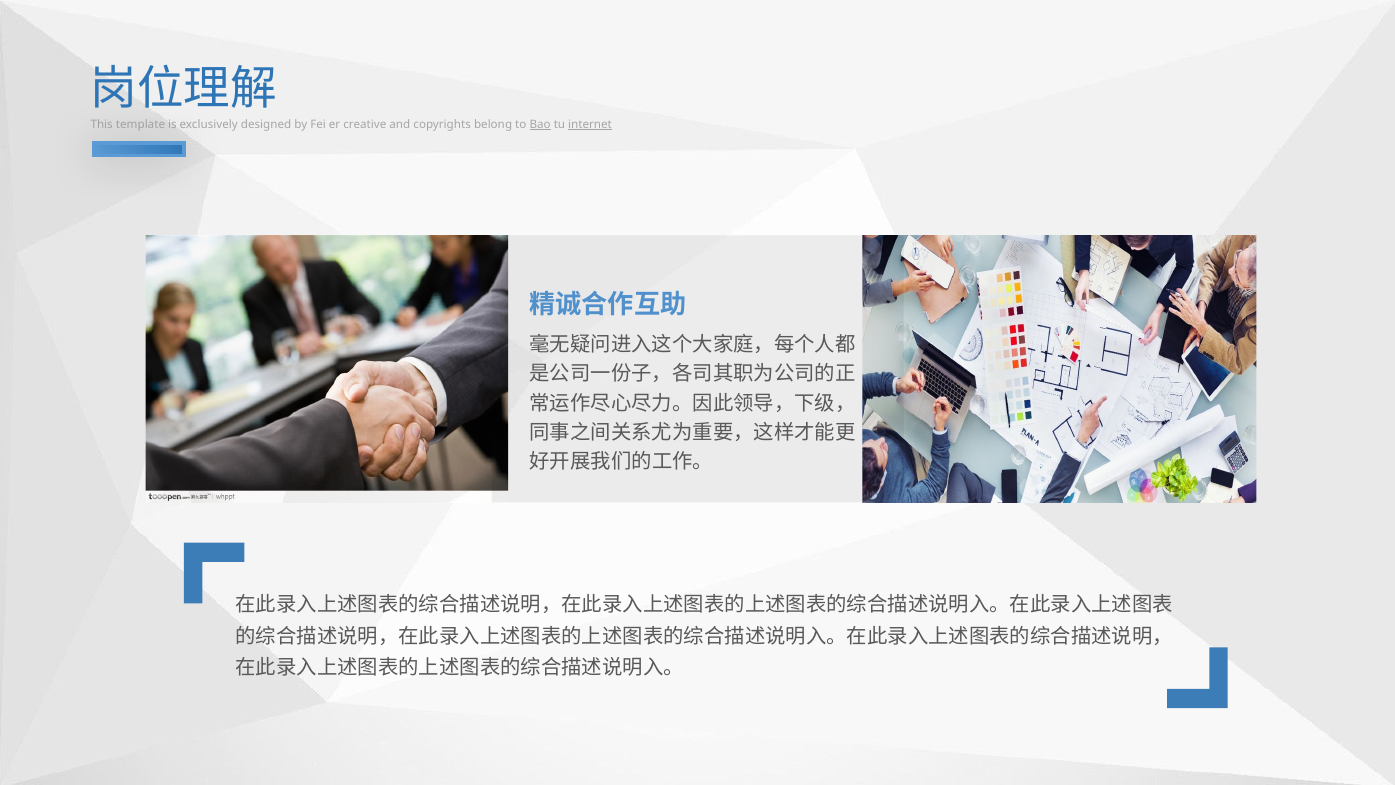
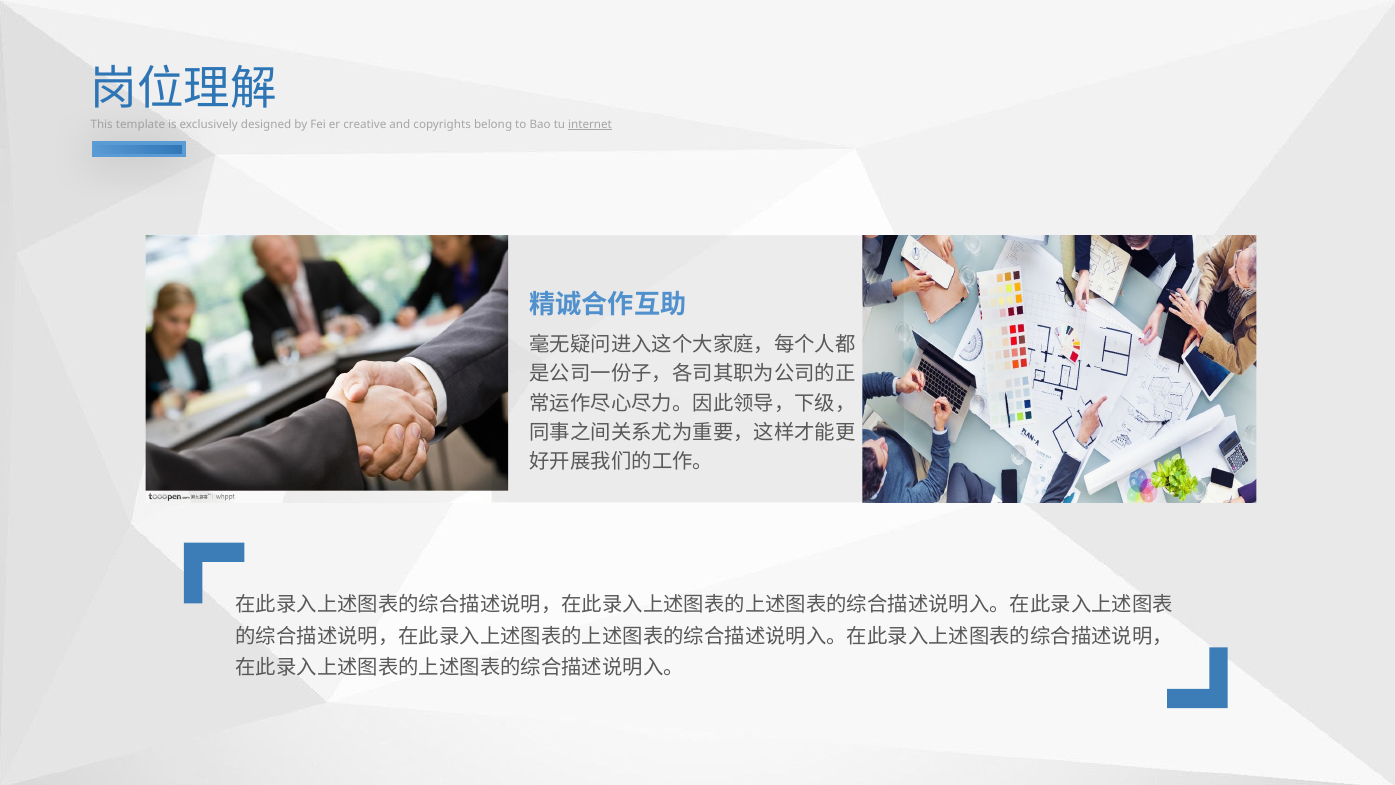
Bao underline: present -> none (540, 125)
